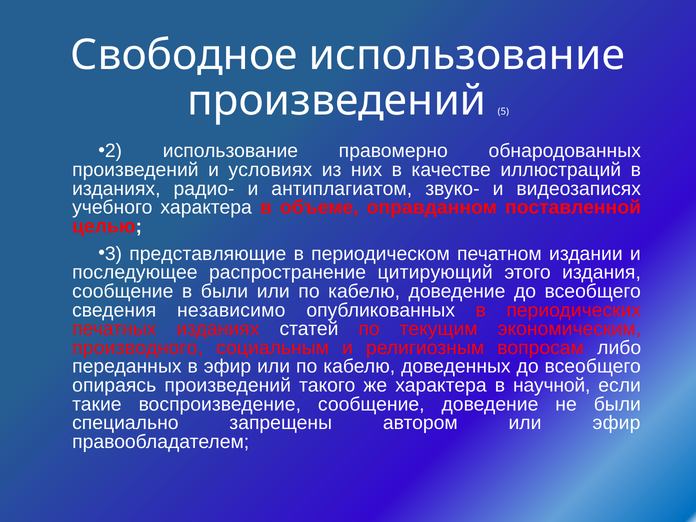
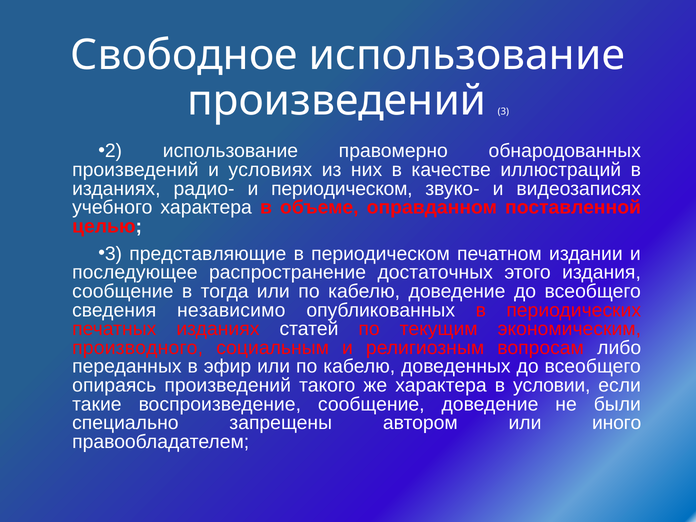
5: 5 -> 3 (503, 112)
и антиплагиатом: антиплагиатом -> периодическом (342, 189)
цитирующий: цитирующий -> достаточных (435, 273)
в были: были -> тогда (225, 291)
научной: научной -> условии (552, 385)
или эфир: эфир -> иного (617, 423)
